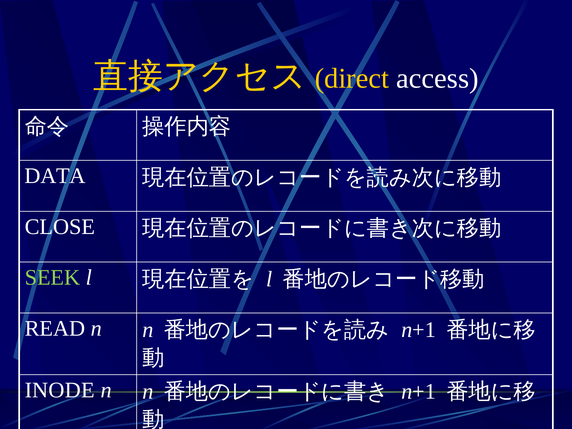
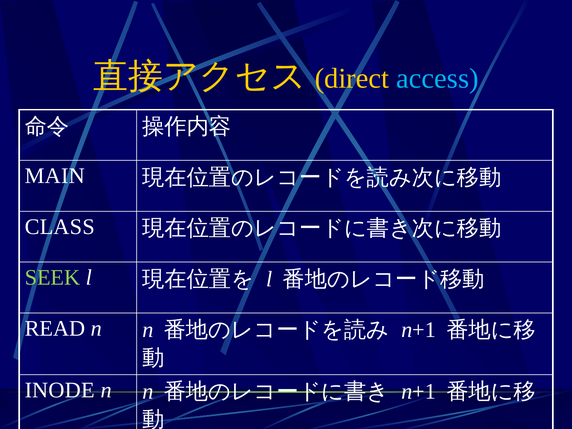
access colour: white -> light blue (437, 78)
DATA: DATA -> MAIN (55, 176)
CLOSE: CLOSE -> CLASS (60, 227)
